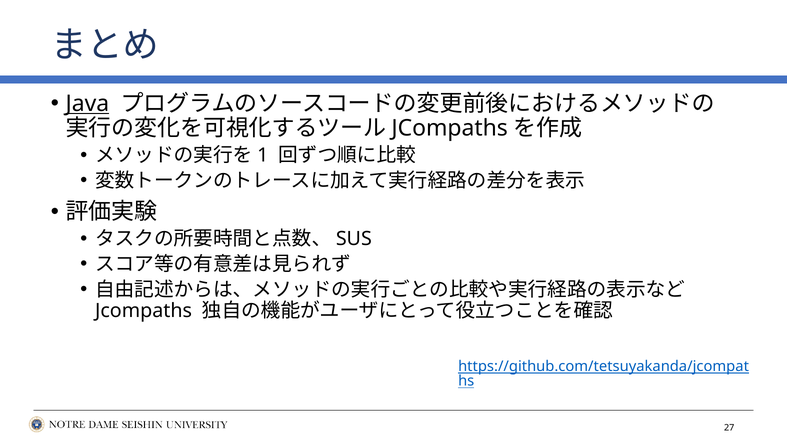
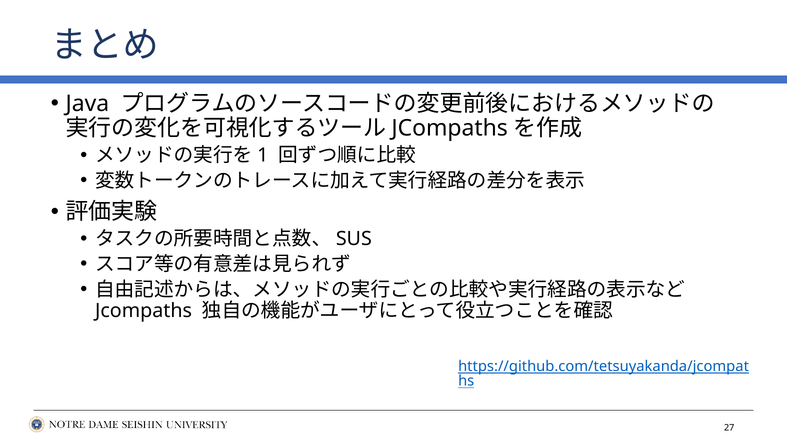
Java underline: present -> none (87, 104)
